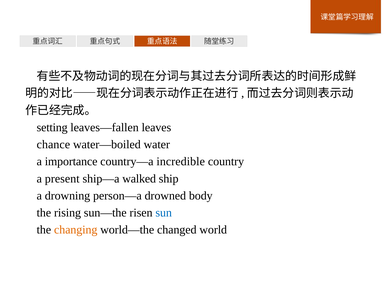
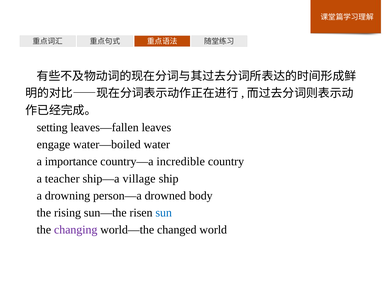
chance: chance -> engage (53, 144)
present: present -> teacher (62, 179)
walked: walked -> village (139, 179)
changing colour: orange -> purple (76, 230)
